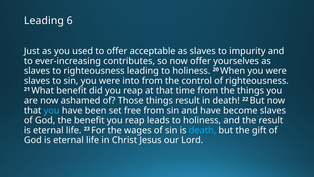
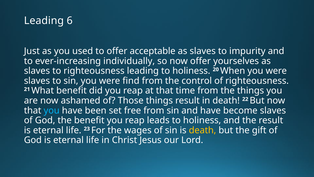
contributes: contributes -> individually (129, 61)
into: into -> find (131, 81)
death colour: light blue -> yellow (203, 130)
